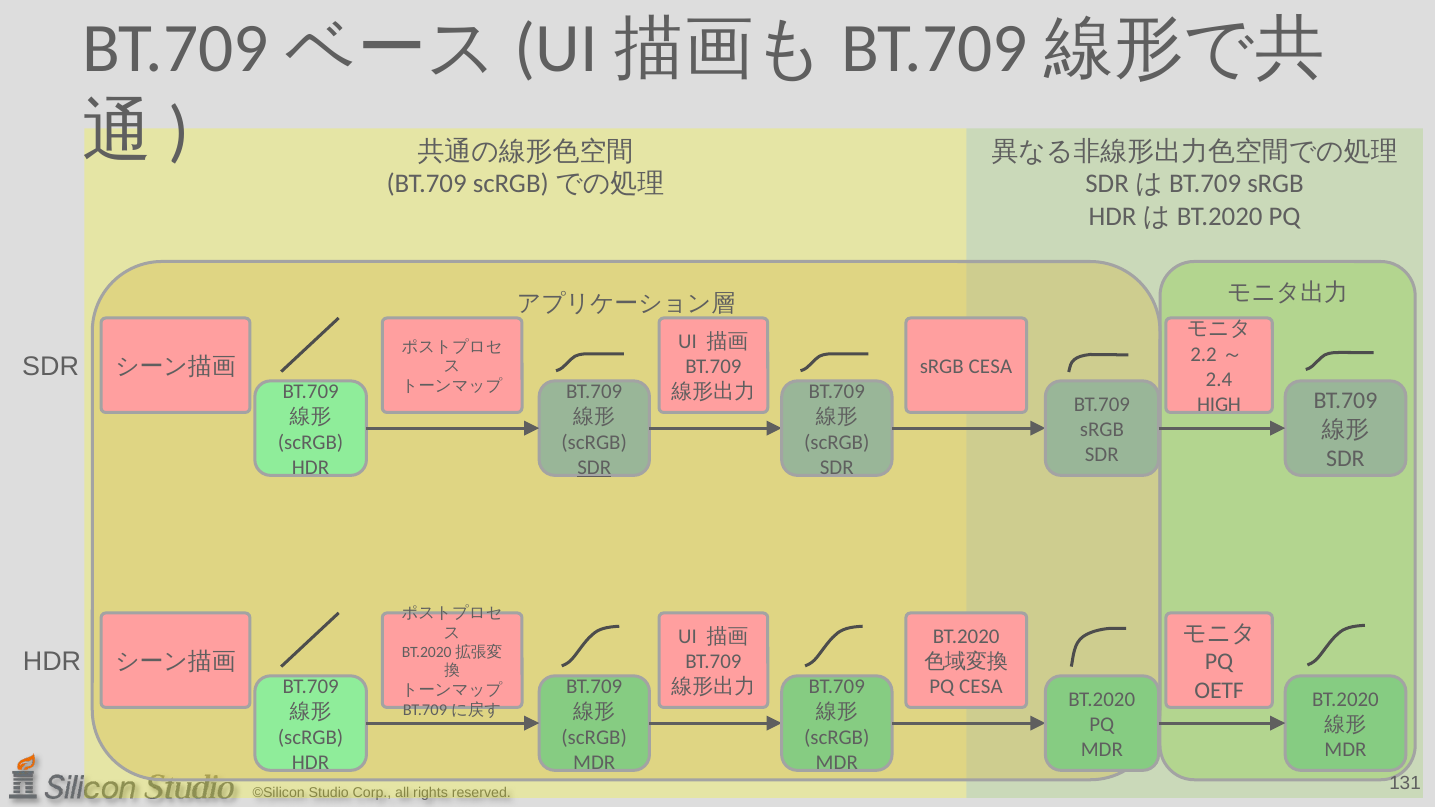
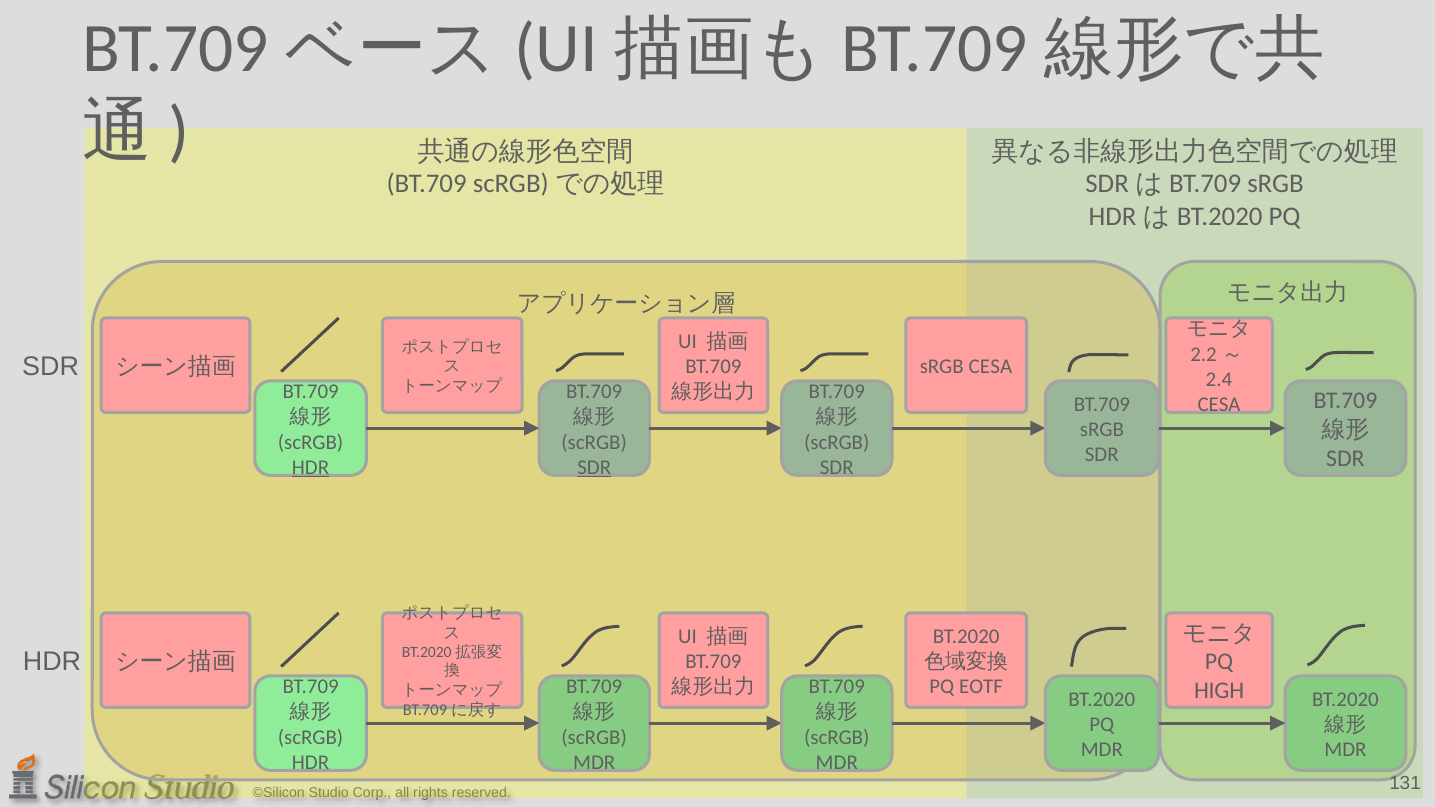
HIGH: HIGH -> CESA (1219, 404)
HDR underline: none -> present (311, 467)
PQ CESA: CESA -> EOTF (981, 687)
OETF: OETF -> HIGH (1219, 691)
